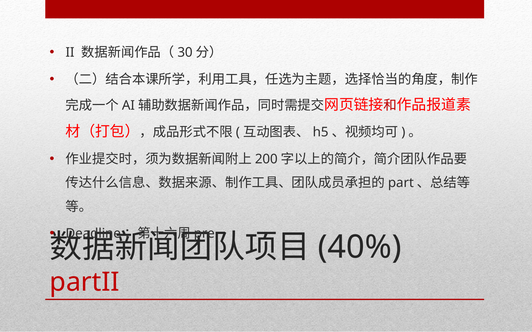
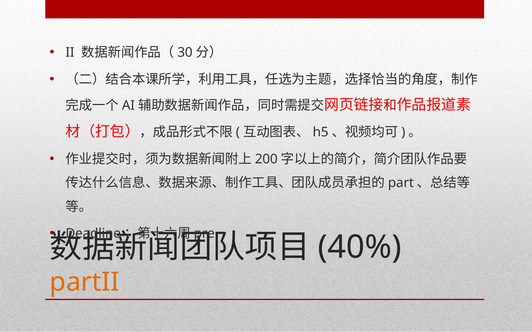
partII colour: red -> orange (85, 282)
